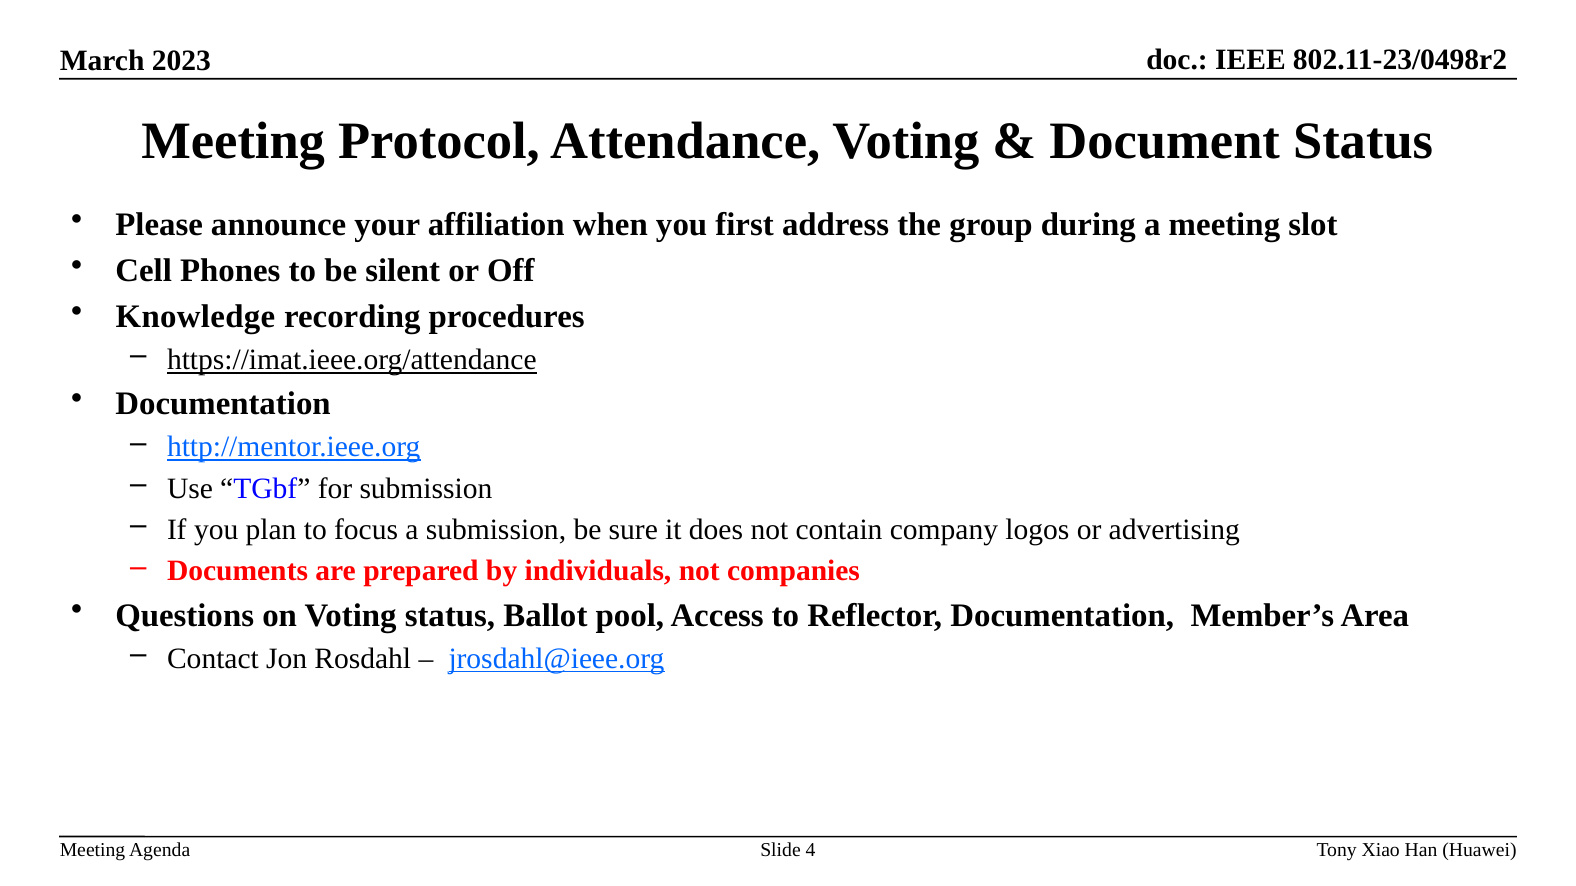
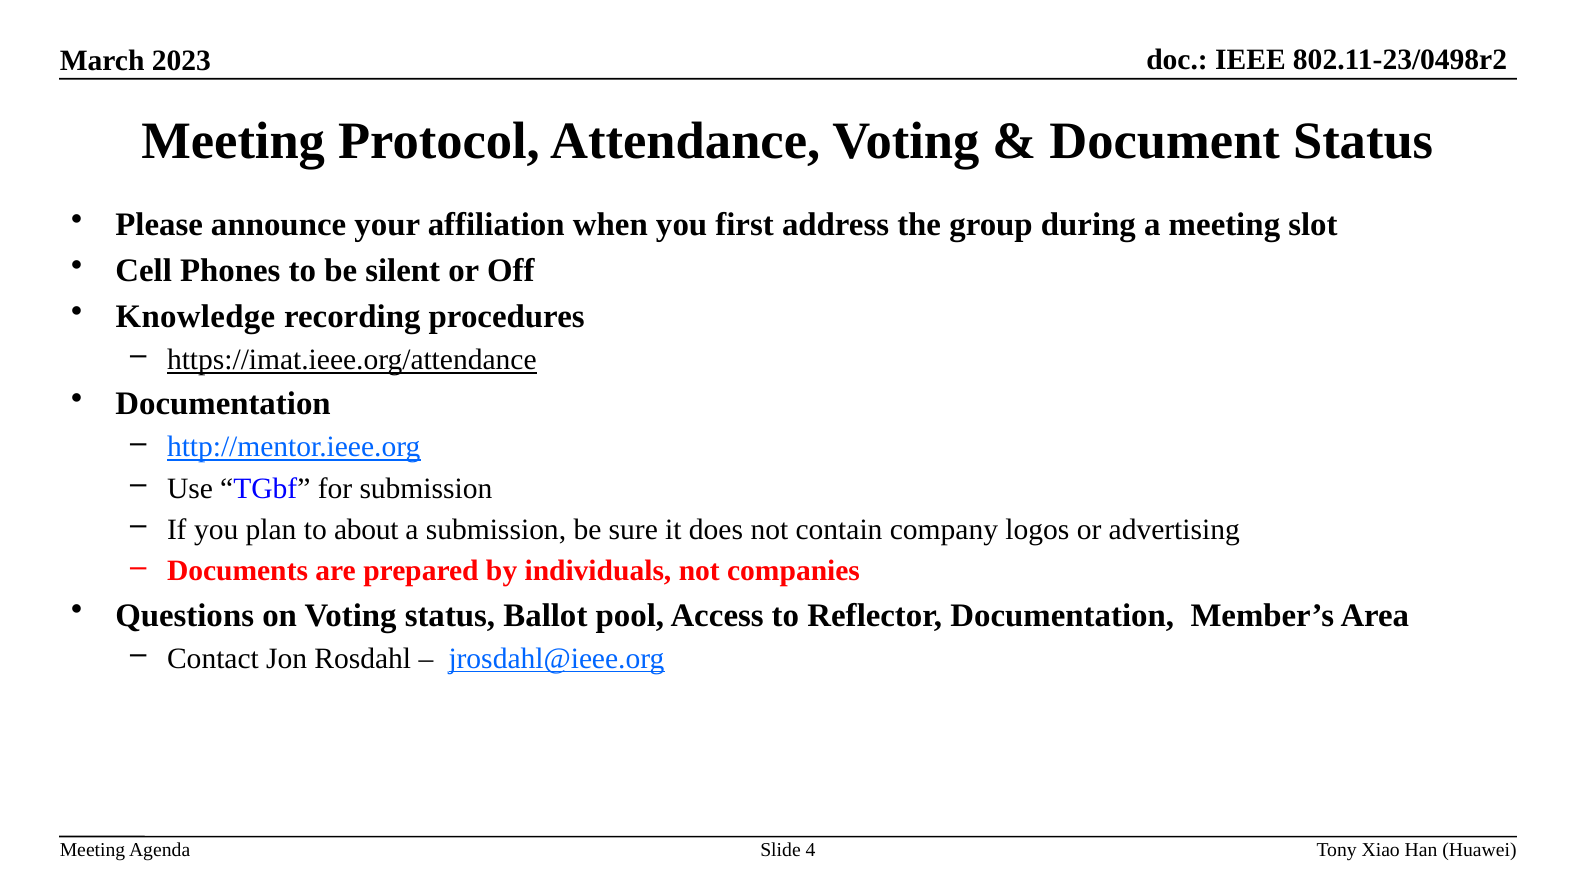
focus: focus -> about (366, 530)
